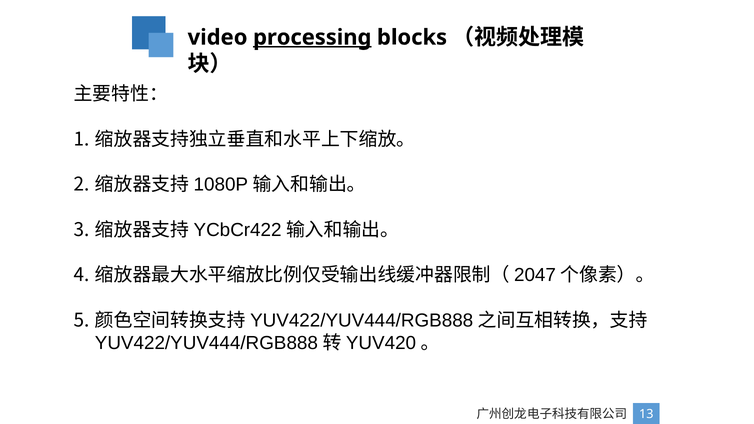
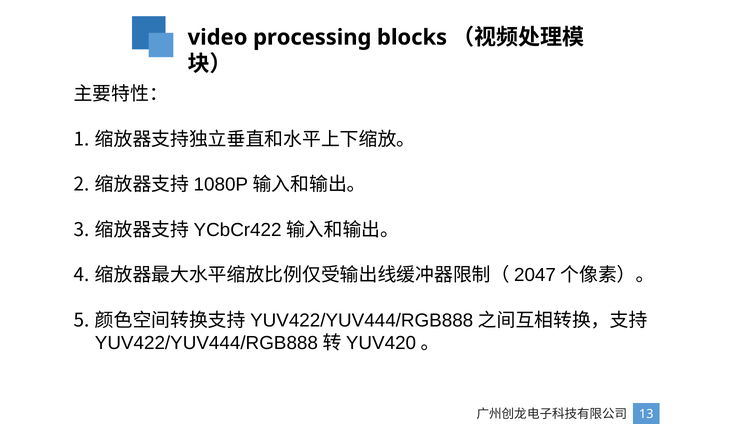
processing underline: present -> none (312, 37)
